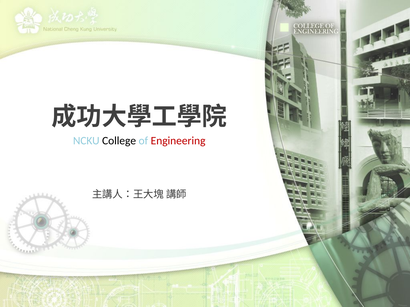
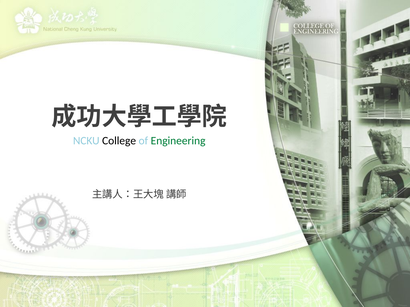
Engineering colour: red -> green (178, 141)
